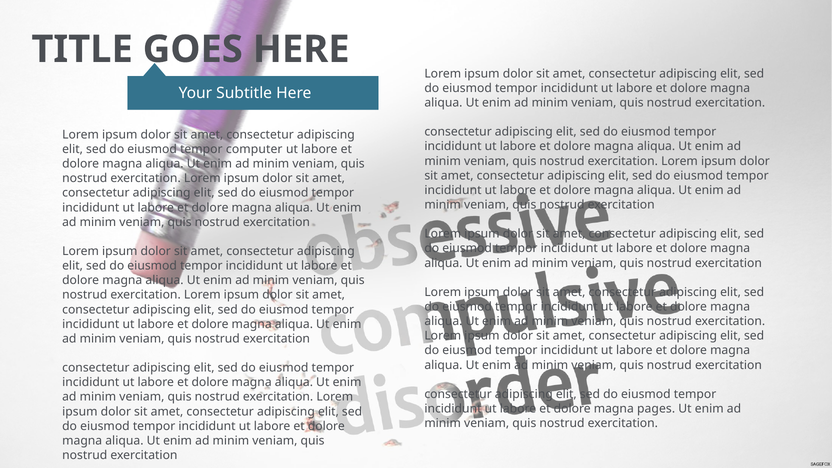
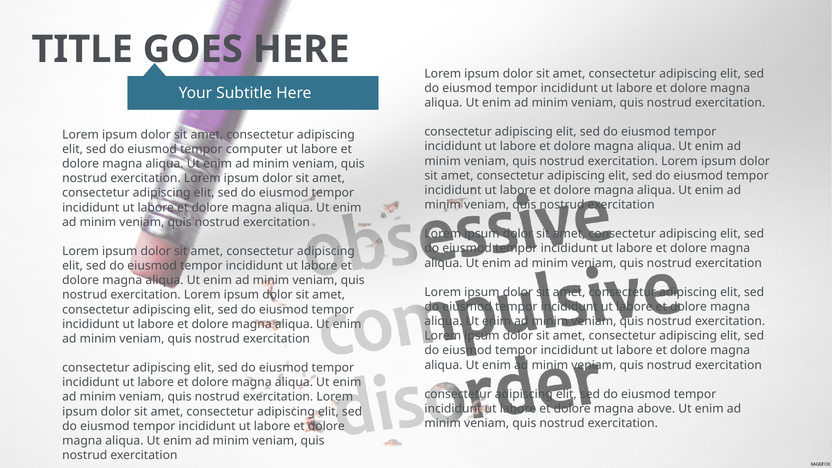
pages: pages -> above (656, 409)
